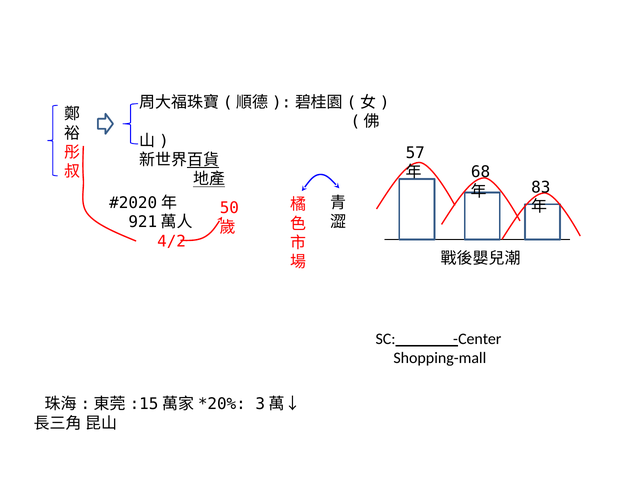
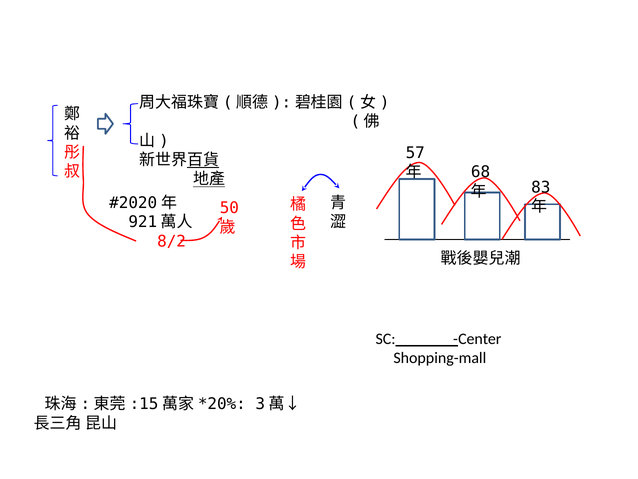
4/2: 4/2 -> 8/2 (172, 241)
